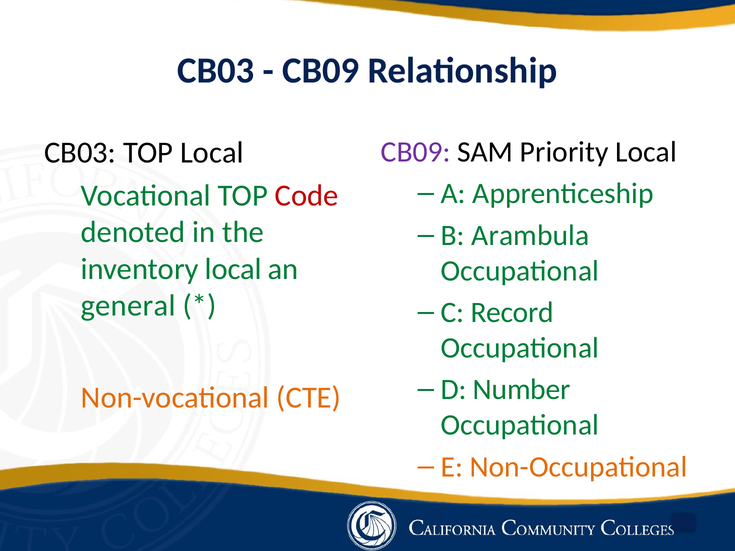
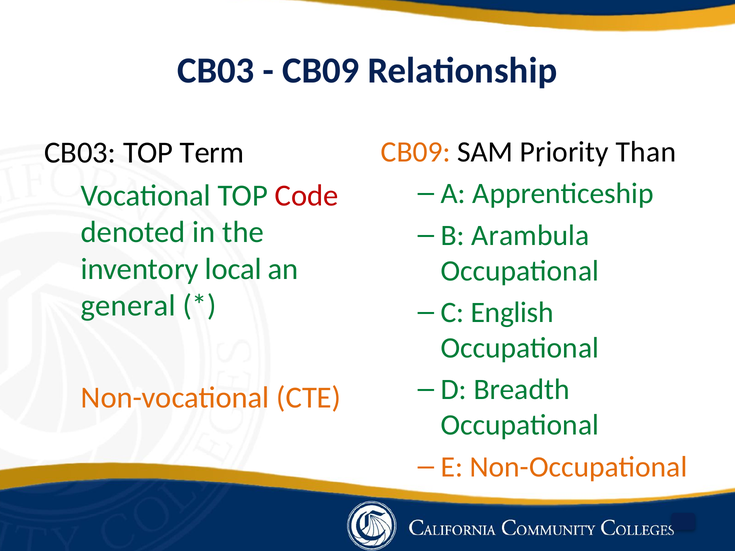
CB09 colour: purple -> orange (416, 152)
Priority Local: Local -> Than (646, 152)
TOP Local: Local -> Term (212, 153)
Record: Record -> English (512, 313)
Number: Number -> Breadth (522, 390)
